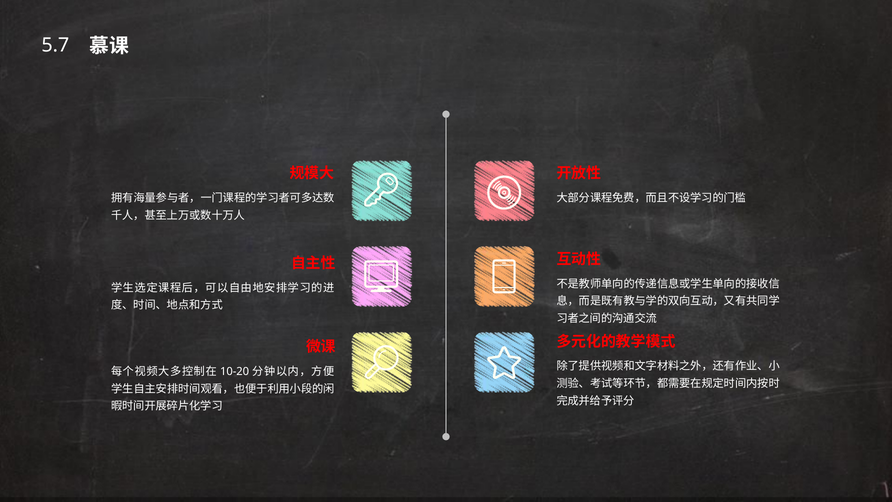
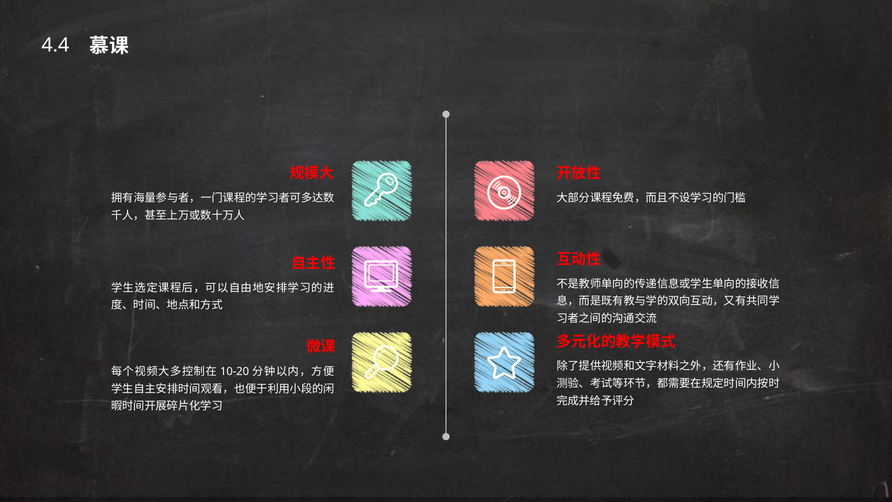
5.7: 5.7 -> 4.4 (55, 45)
